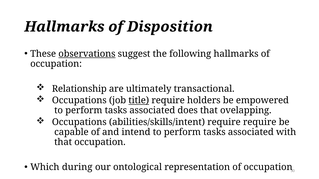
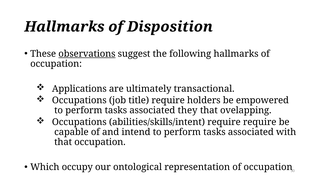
Relationship: Relationship -> Applications (79, 89)
title underline: present -> none (139, 101)
does: does -> they (188, 111)
during: during -> occupy (77, 167)
